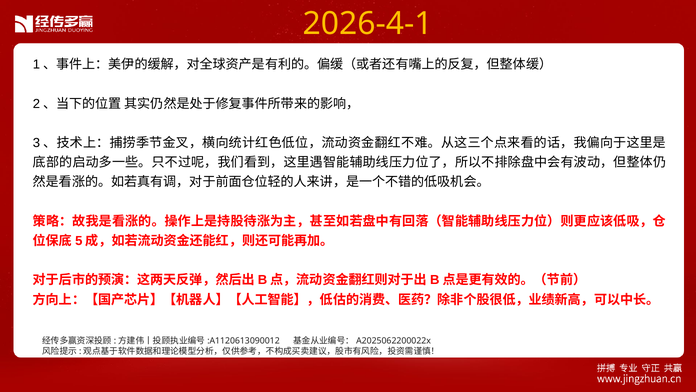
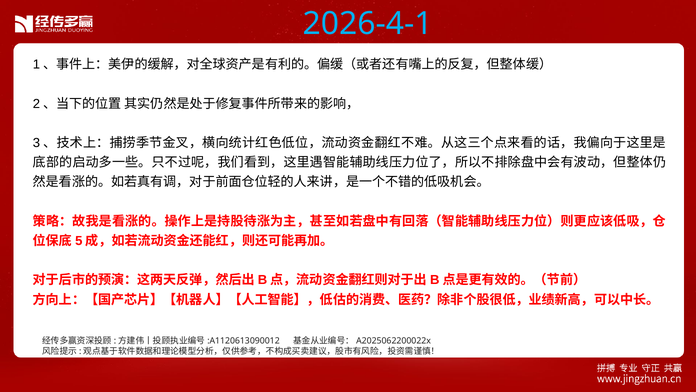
2026-4-1 colour: yellow -> light blue (368, 24)
